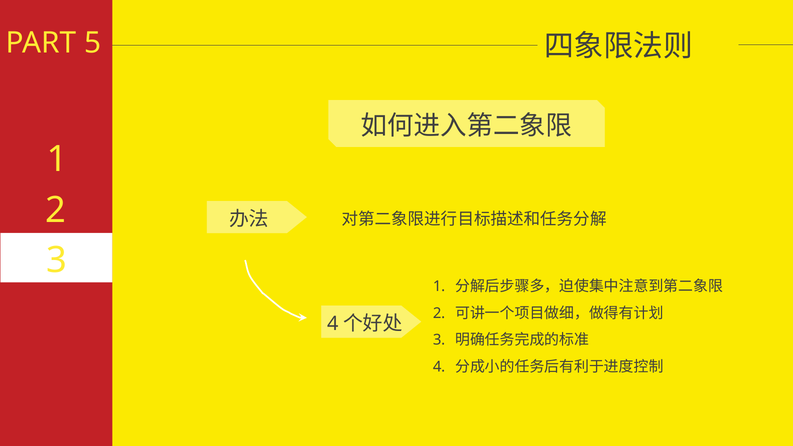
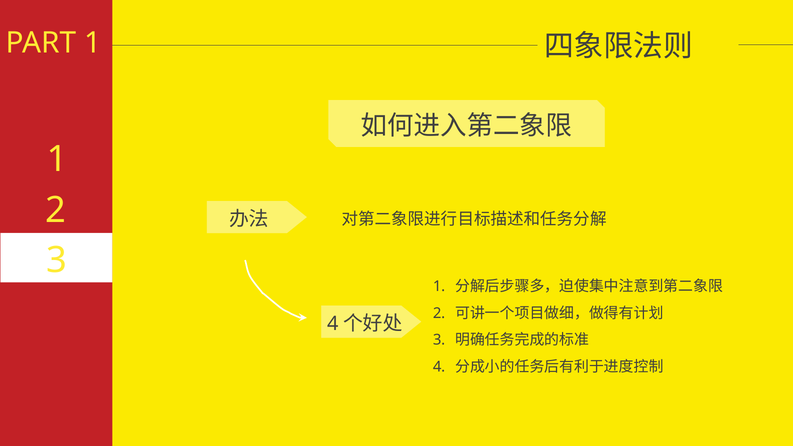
PART 5: 5 -> 1 (93, 43)
